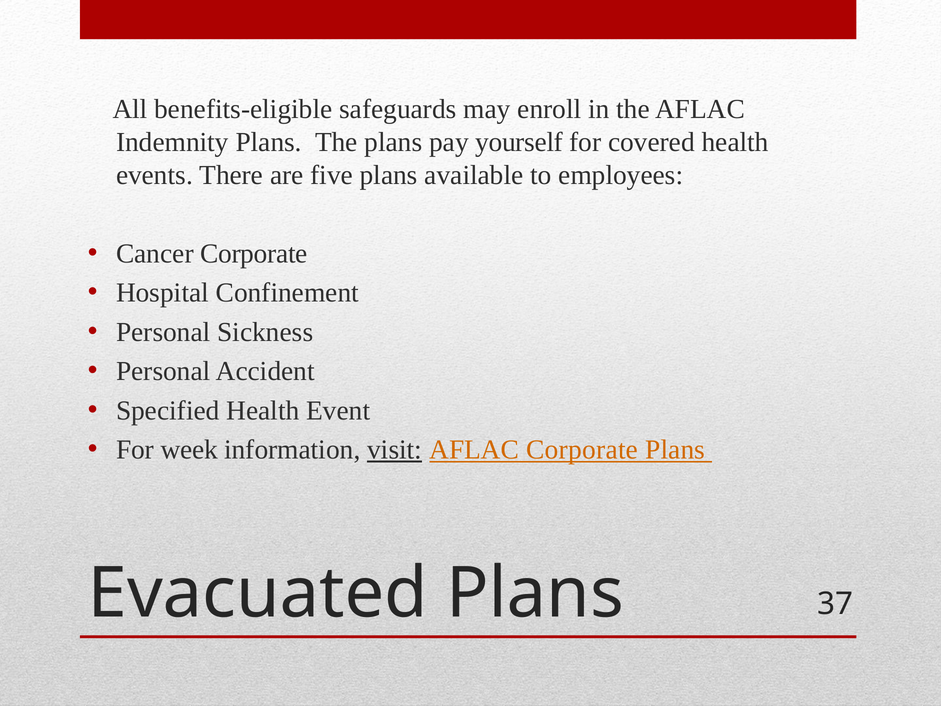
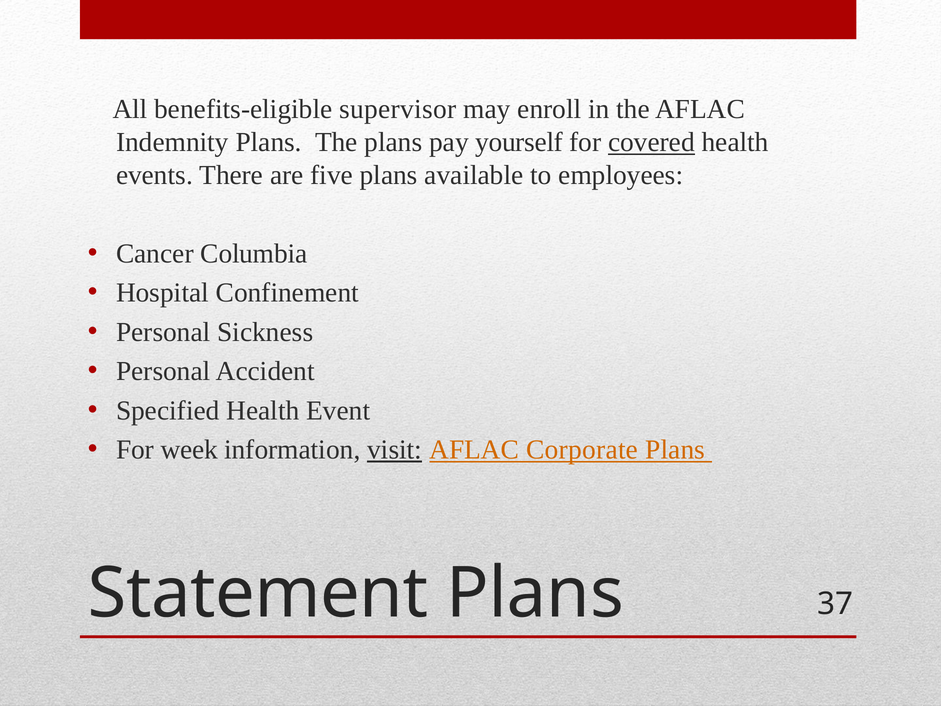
safeguards: safeguards -> supervisor (398, 109)
covered underline: none -> present (651, 142)
Cancer Corporate: Corporate -> Columbia (254, 254)
Evacuated: Evacuated -> Statement (258, 593)
